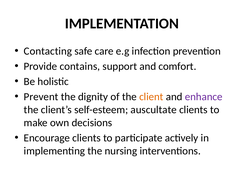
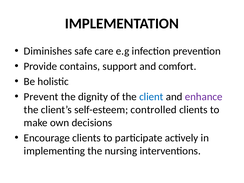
Contacting: Contacting -> Diminishes (48, 51)
client colour: orange -> blue (151, 97)
auscultate: auscultate -> controlled (154, 110)
